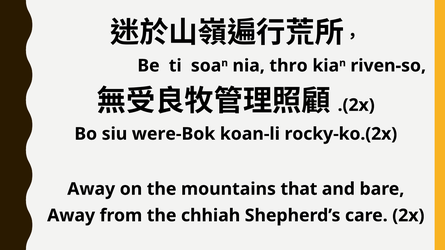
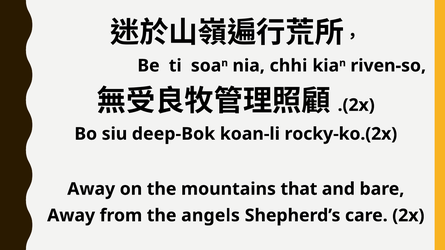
thro: thro -> chhi (288, 66)
were-Bok: were-Bok -> deep-Bok (173, 134)
chhiah: chhiah -> angels (210, 216)
